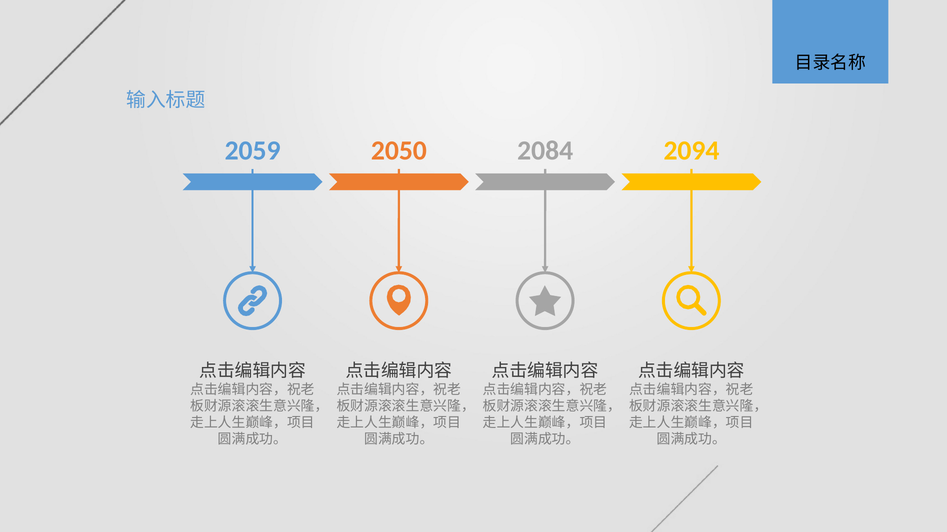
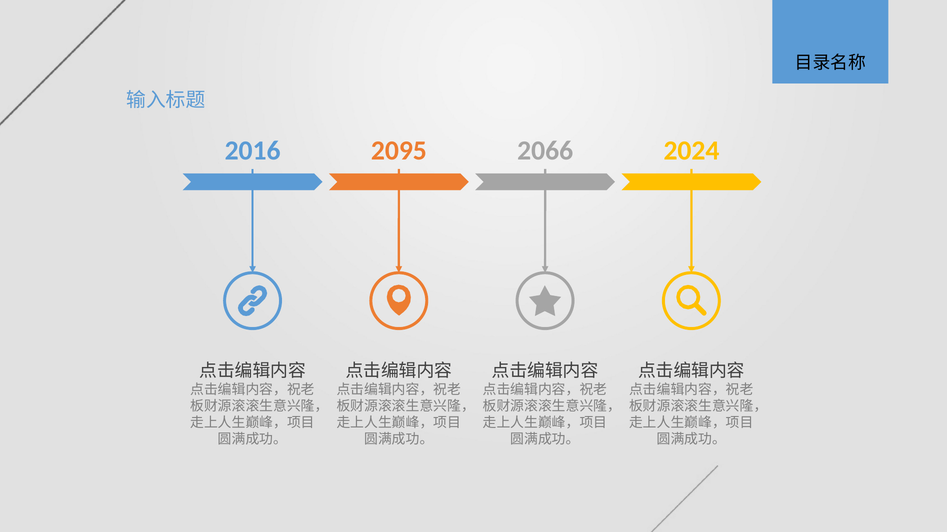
2059: 2059 -> 2016 (253, 151)
2050: 2050 -> 2095 (399, 151)
2084: 2084 -> 2066 (545, 151)
2094: 2094 -> 2024 (691, 151)
